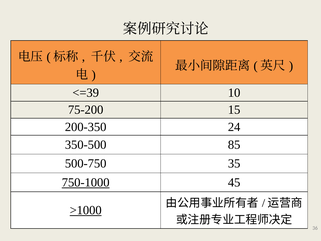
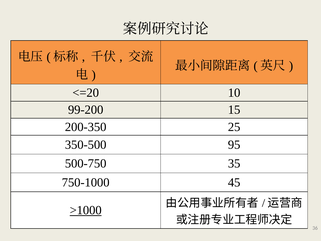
<=39: <=39 -> <=20 (86, 93)
75-200: 75-200 -> 99-200 (86, 110)
24: 24 -> 25 (234, 127)
85: 85 -> 95 (234, 145)
750-1000 underline: present -> none (86, 182)
